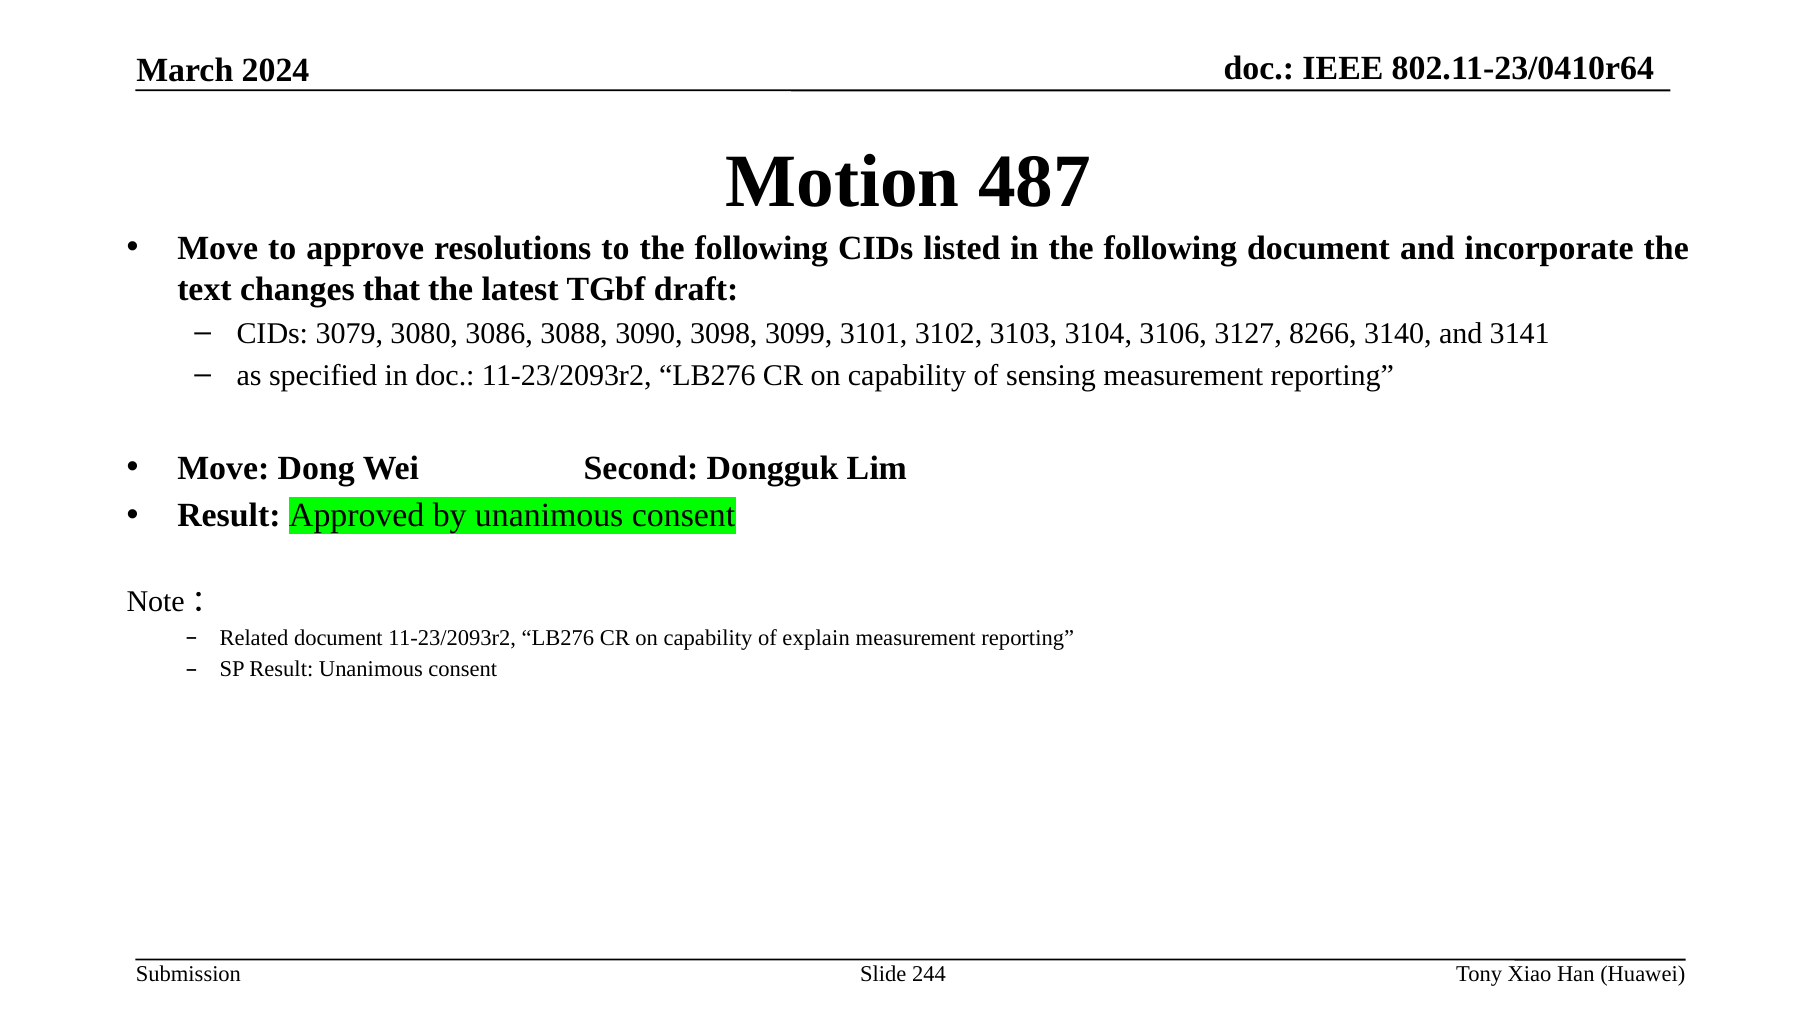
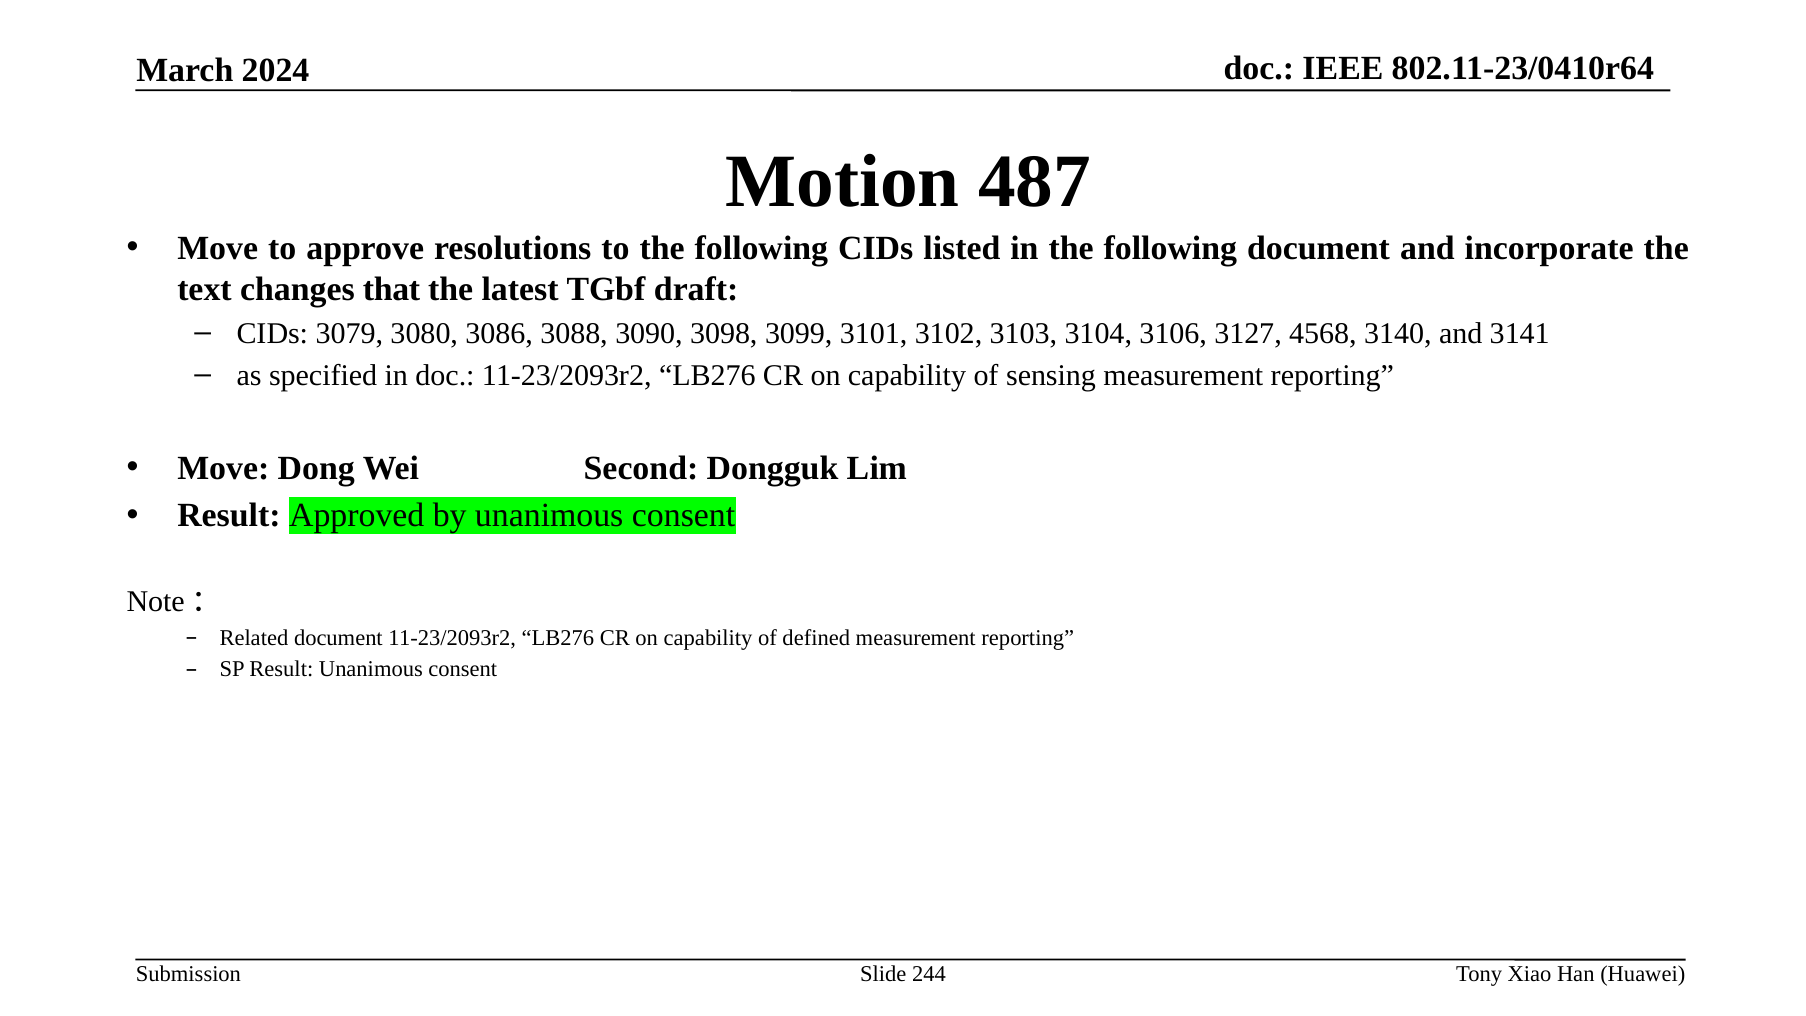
8266: 8266 -> 4568 (1323, 333)
explain: explain -> defined (816, 637)
